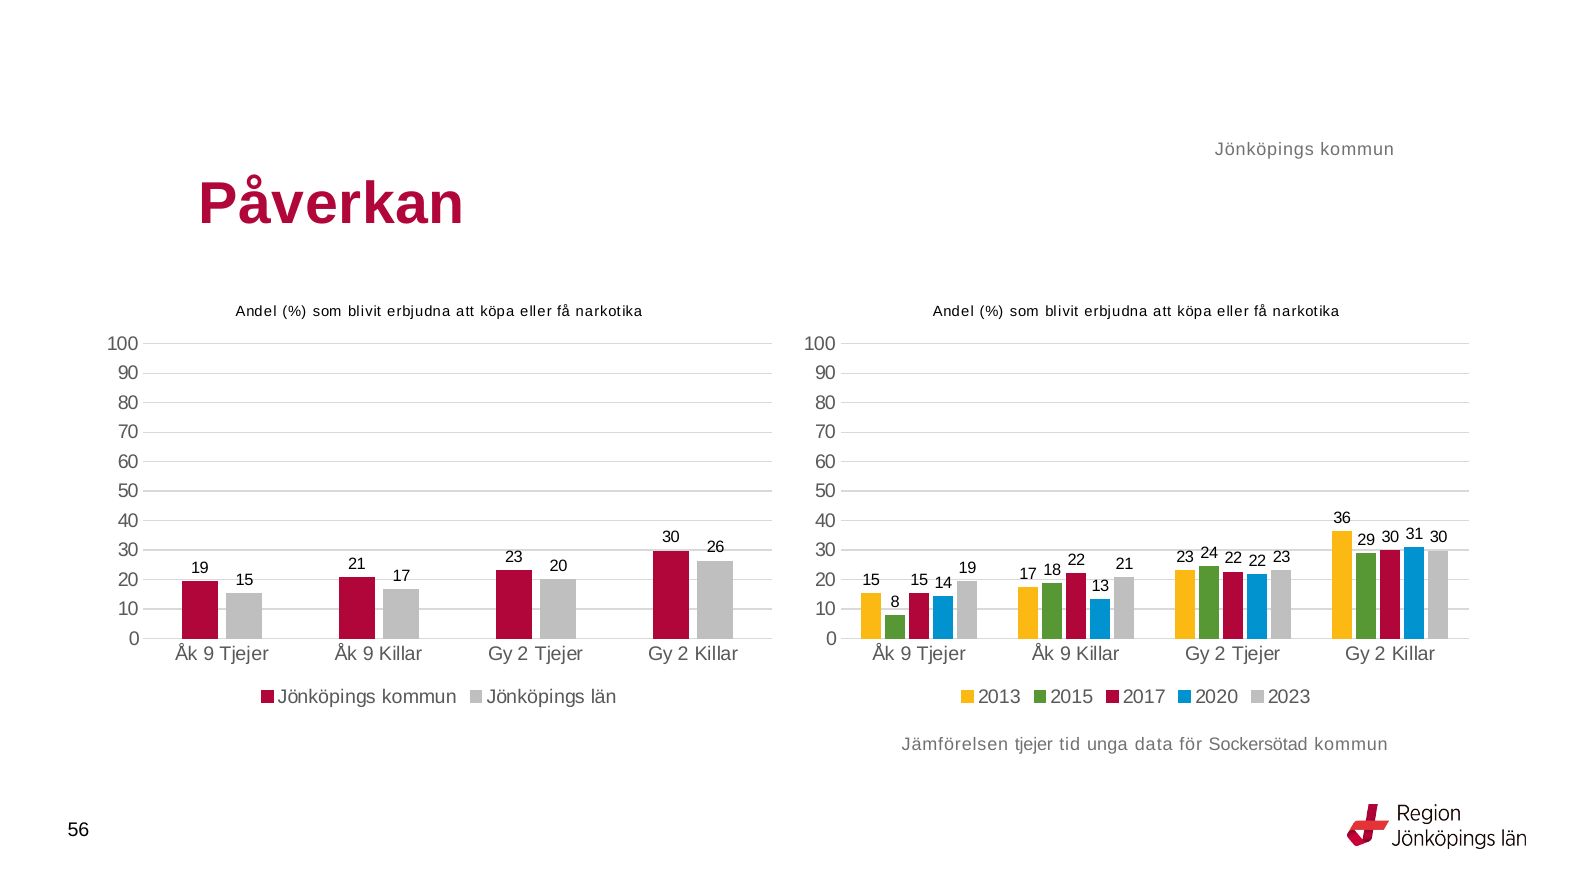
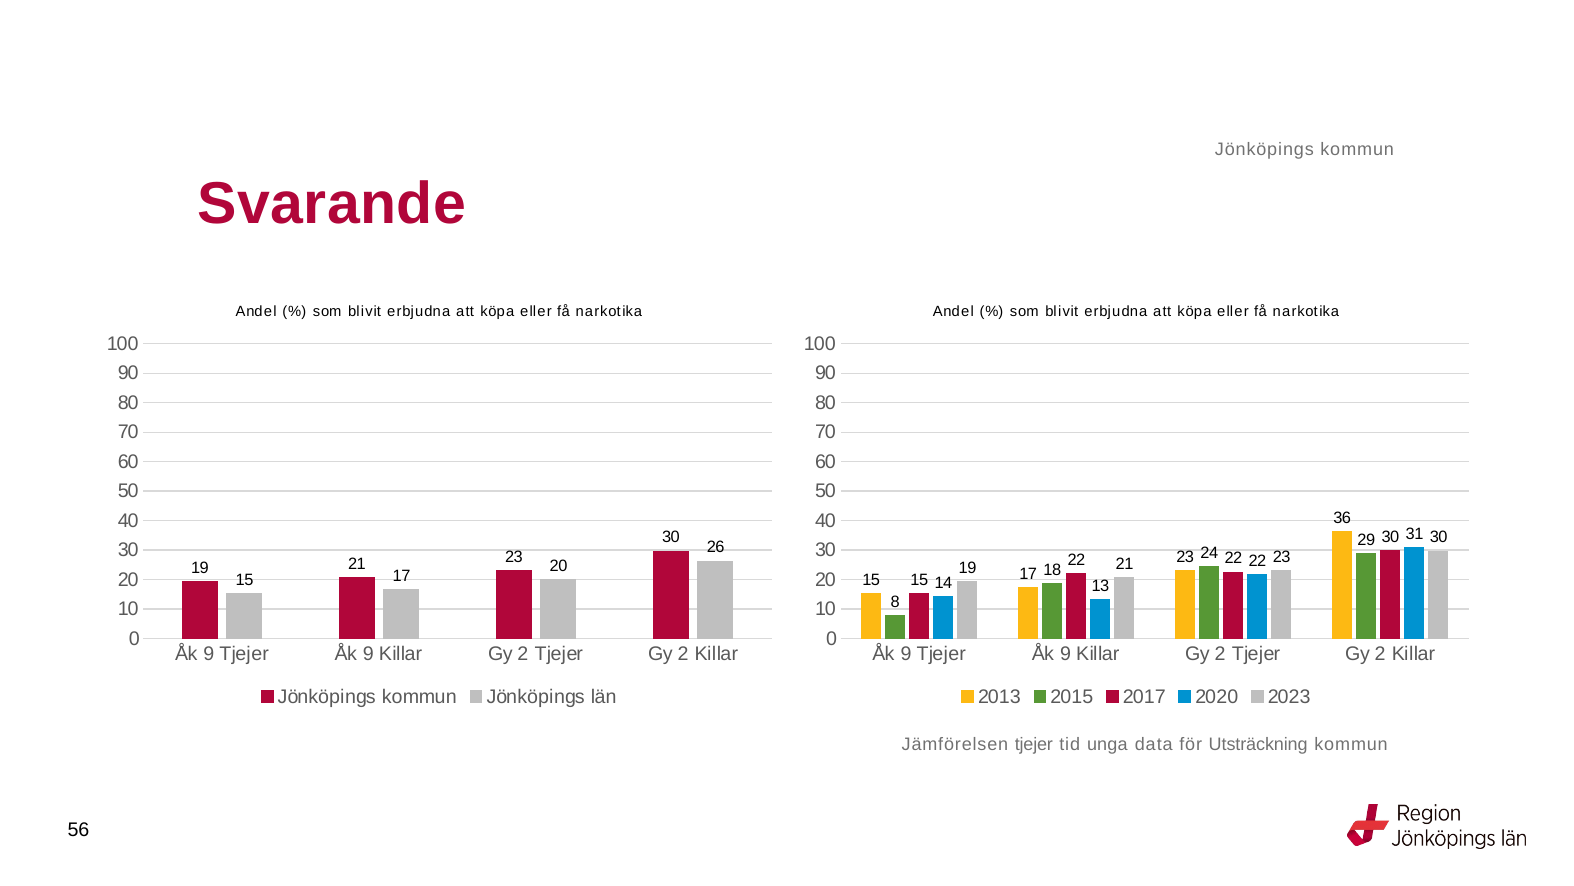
Påverkan: Påverkan -> Svarande (332, 204)
Sockersötad: Sockersötad -> Utsträckning (1258, 744)
